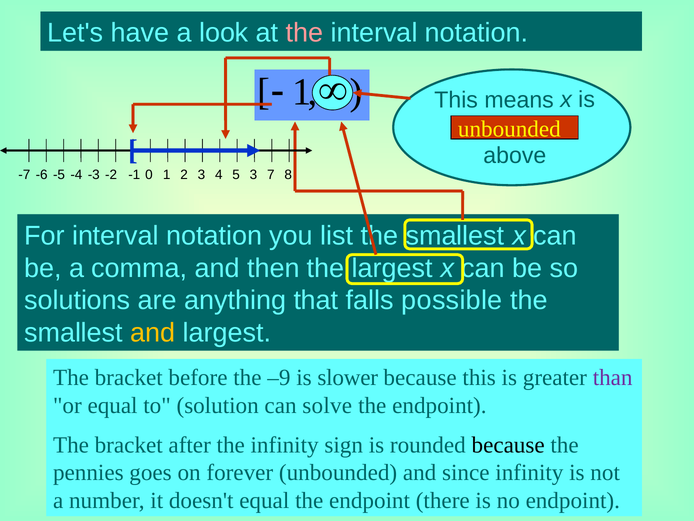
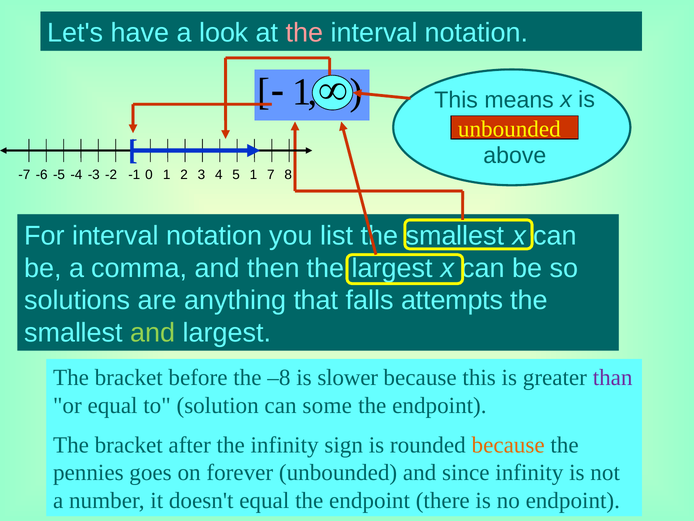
4 3: 3 -> 1 (253, 174)
possible: possible -> attempts (452, 300)
and colour: yellow -> light green (153, 333)
–9: –9 -> –8 (279, 377)
solve: solve -> some (327, 405)
because colour: black -> orange (508, 445)
